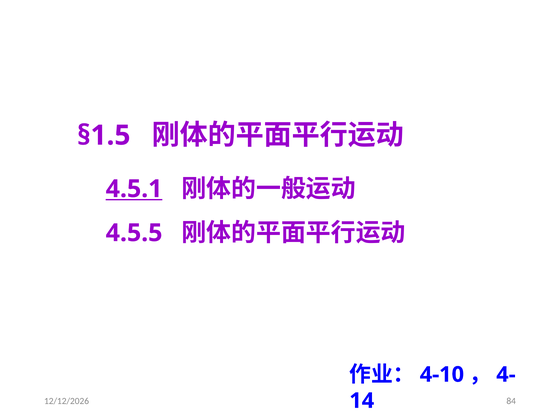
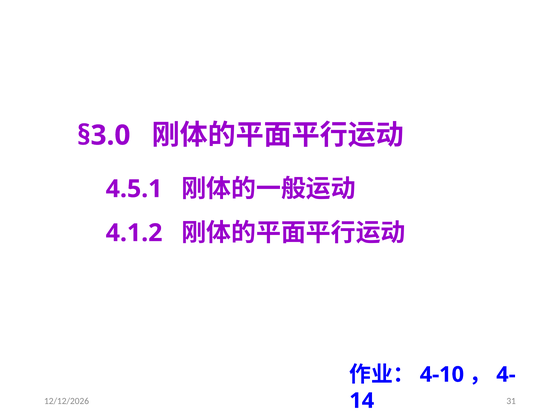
§1.5: §1.5 -> §3.0 (104, 135)
4.5.1 underline: present -> none (134, 189)
4.5.5: 4.5.5 -> 4.1.2 (134, 233)
84: 84 -> 31 (511, 401)
